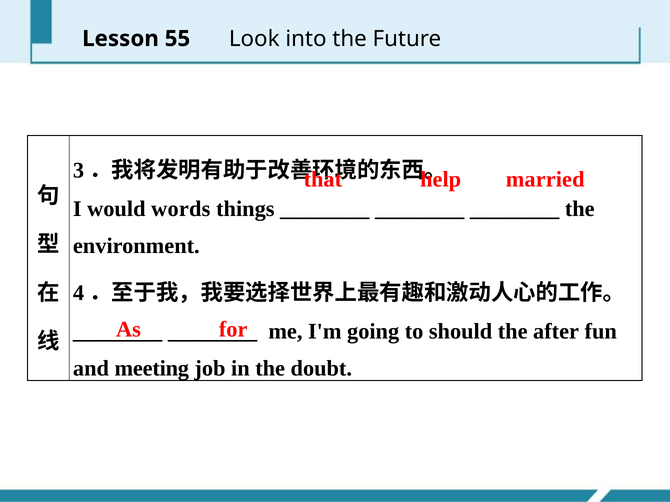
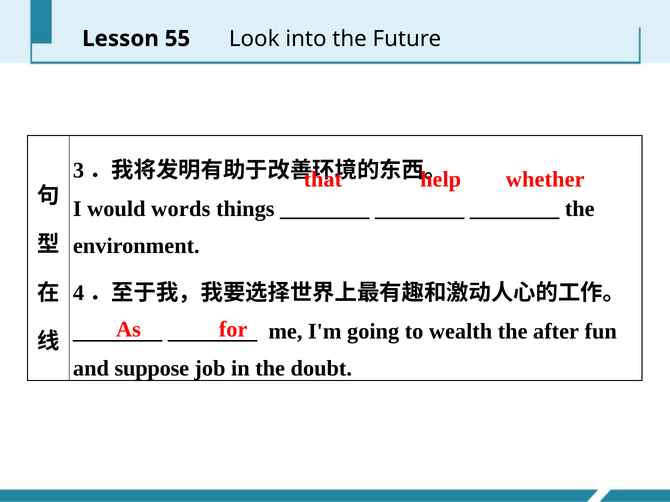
married: married -> whether (545, 180)
should: should -> wealth (461, 332)
meeting: meeting -> suppose (152, 369)
